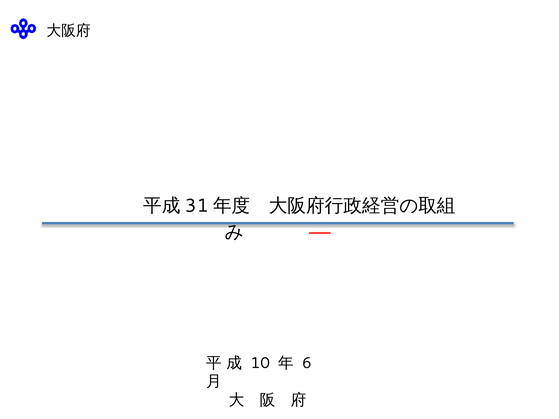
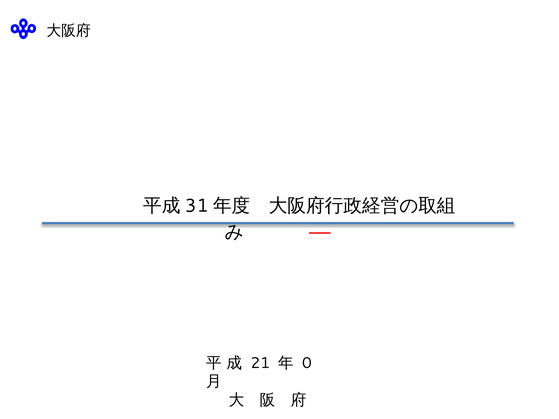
10: 10 -> 21 (260, 363)
6: 6 -> 0 (307, 363)
